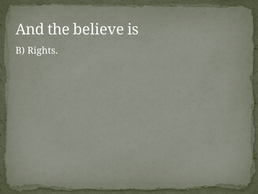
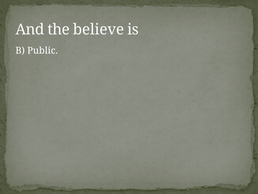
Rights: Rights -> Public (43, 51)
